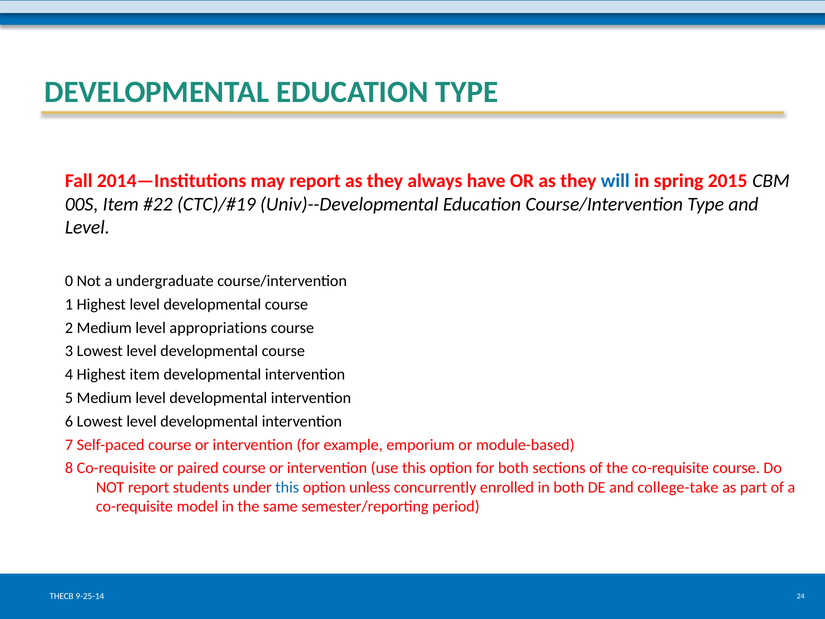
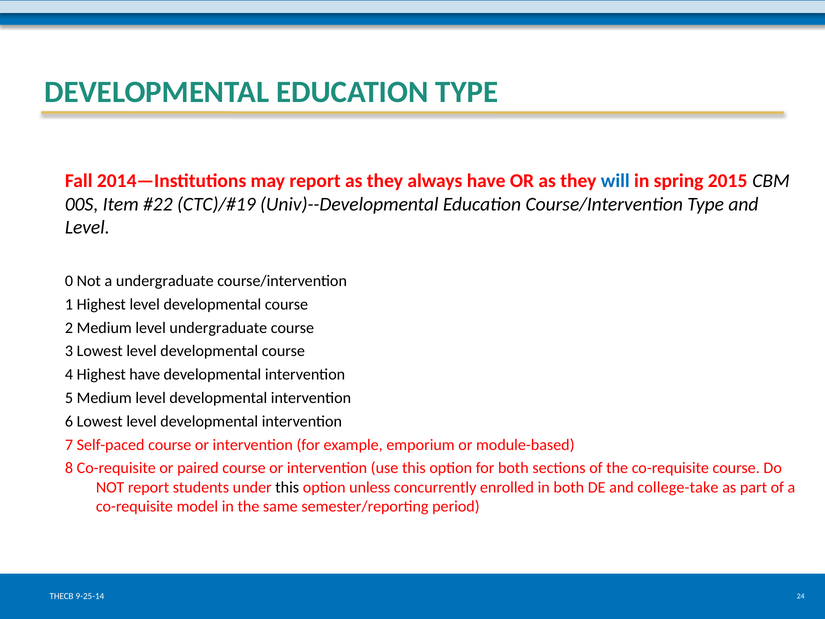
level appropriations: appropriations -> undergraduate (218, 328)
Highest item: item -> have (145, 374)
this colour: blue -> black (287, 487)
